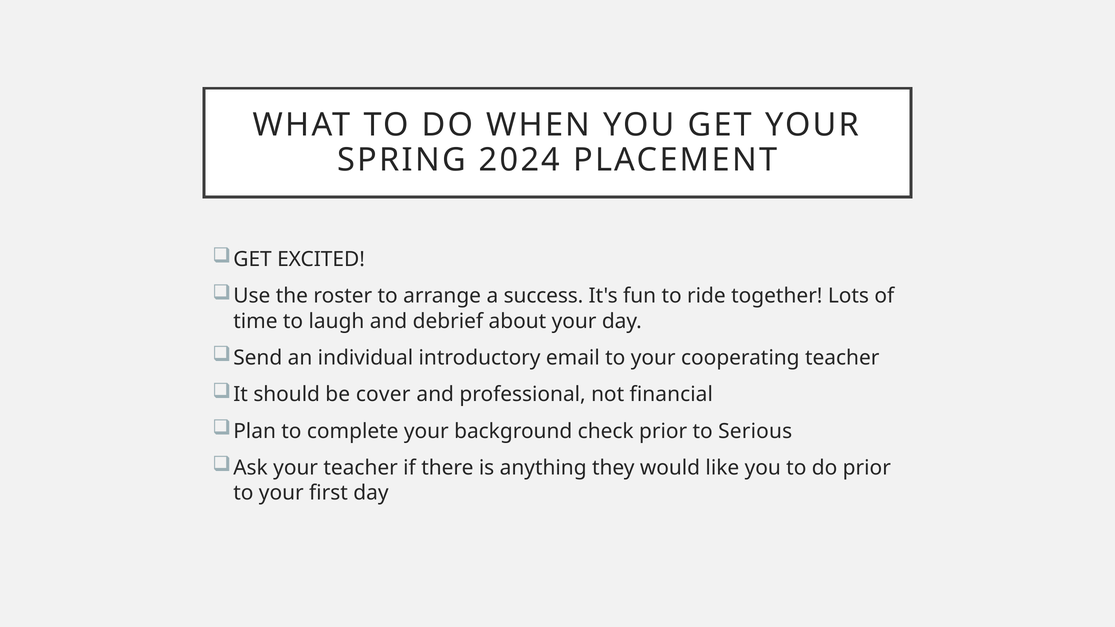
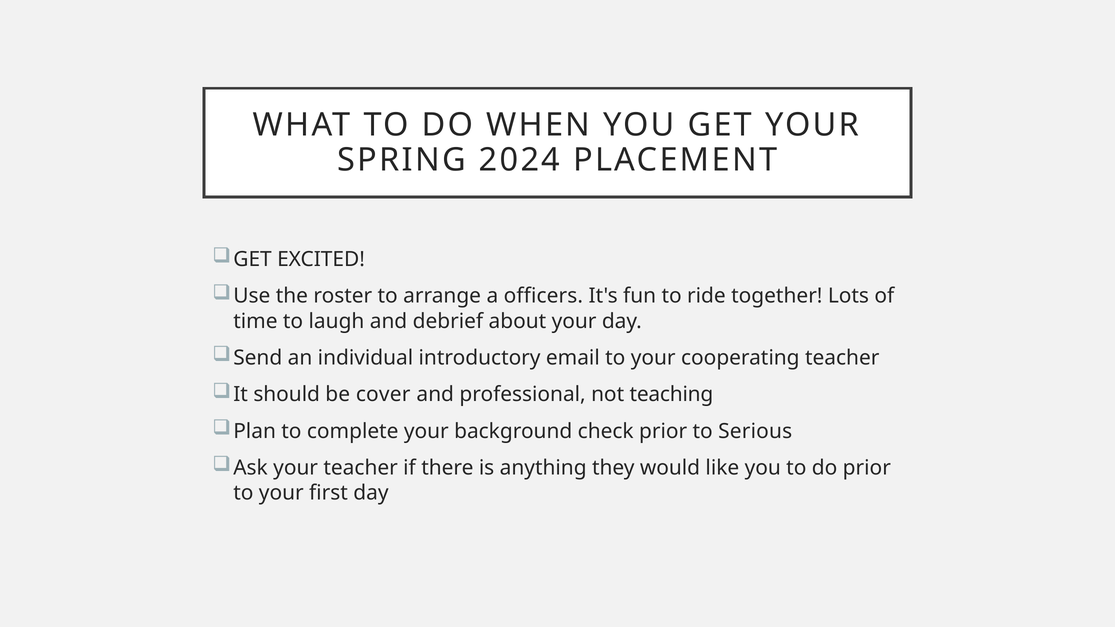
success: success -> officers (543, 296)
financial: financial -> teaching (671, 395)
